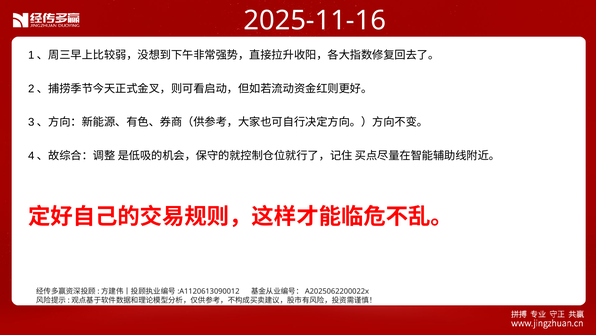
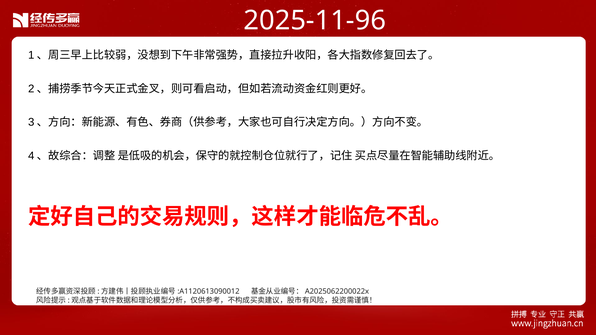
2025-11-16: 2025-11-16 -> 2025-11-96 (315, 20)
